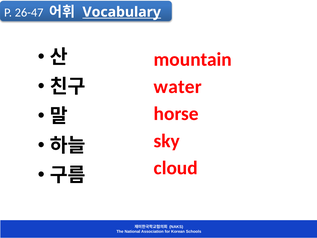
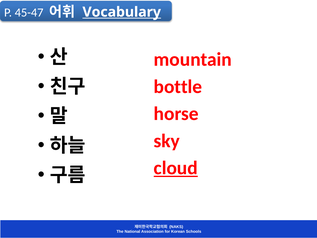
26-47: 26-47 -> 45-47 (29, 13)
water: water -> bottle (178, 87)
cloud underline: none -> present (176, 168)
